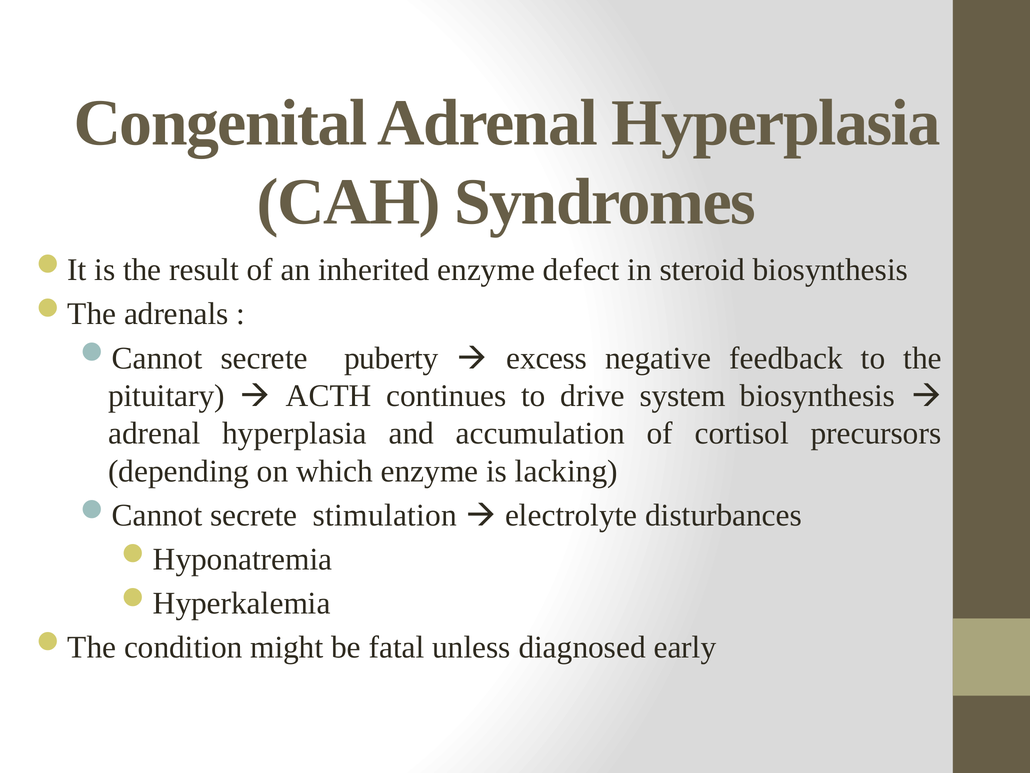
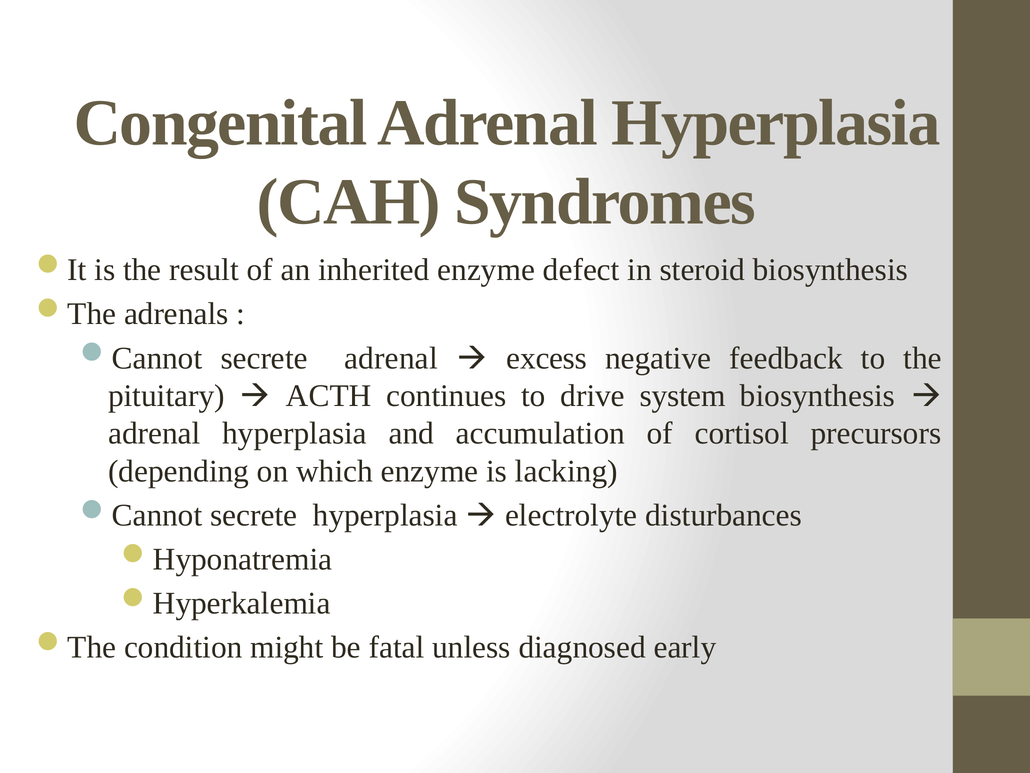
secrete puberty: puberty -> adrenal (391, 358)
secrete stimulation: stimulation -> hyperplasia (385, 515)
